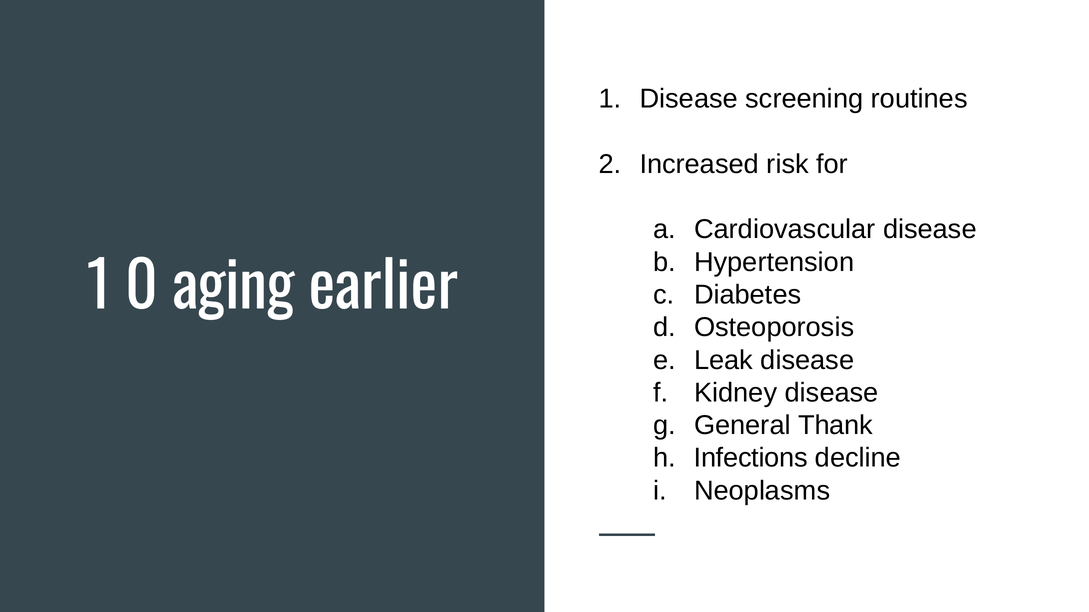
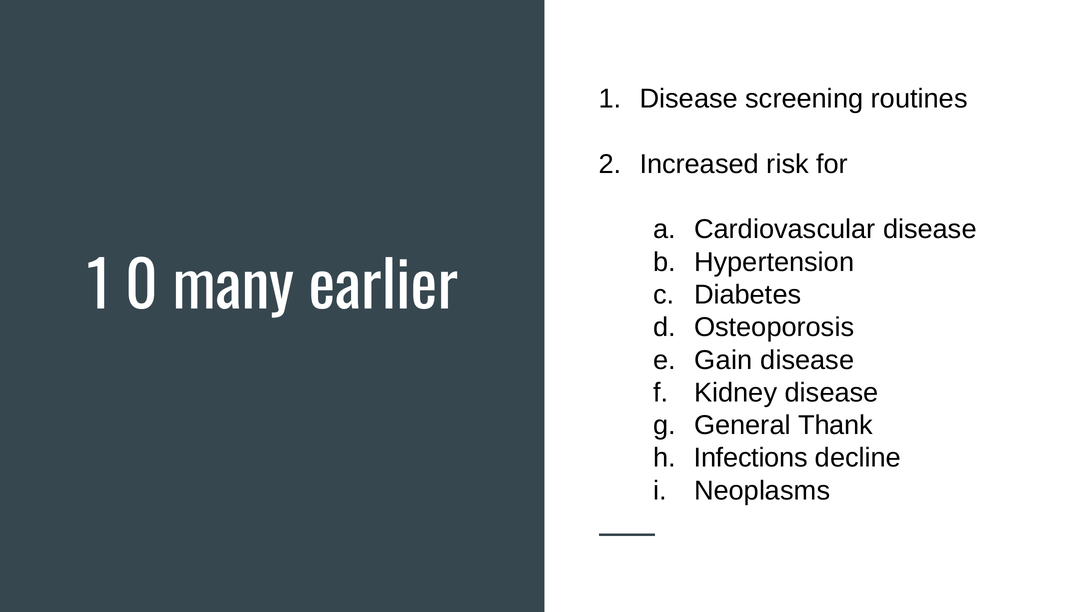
aging: aging -> many (233, 288)
Leak: Leak -> Gain (723, 360)
